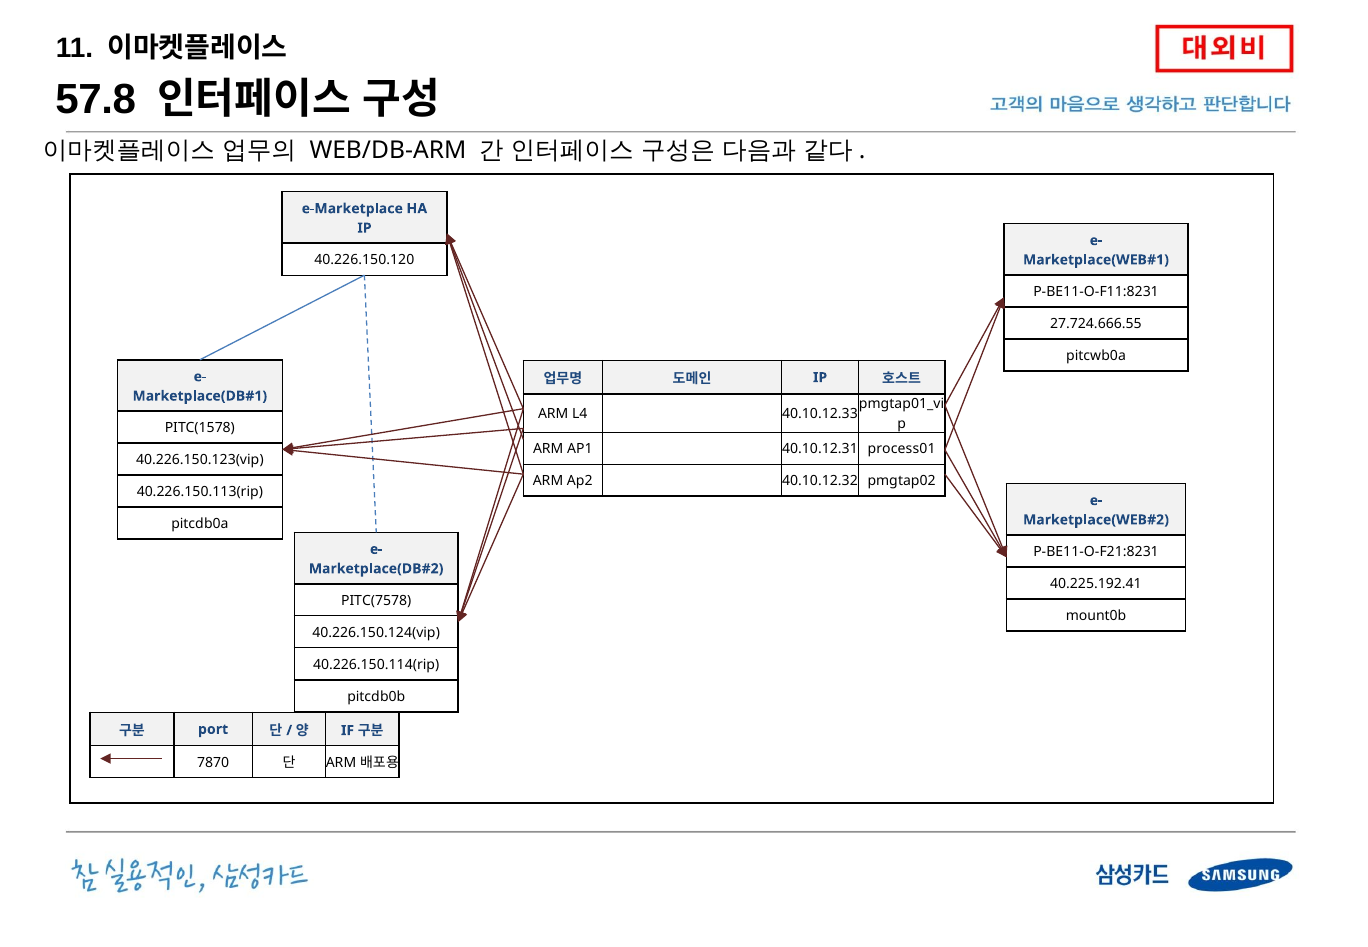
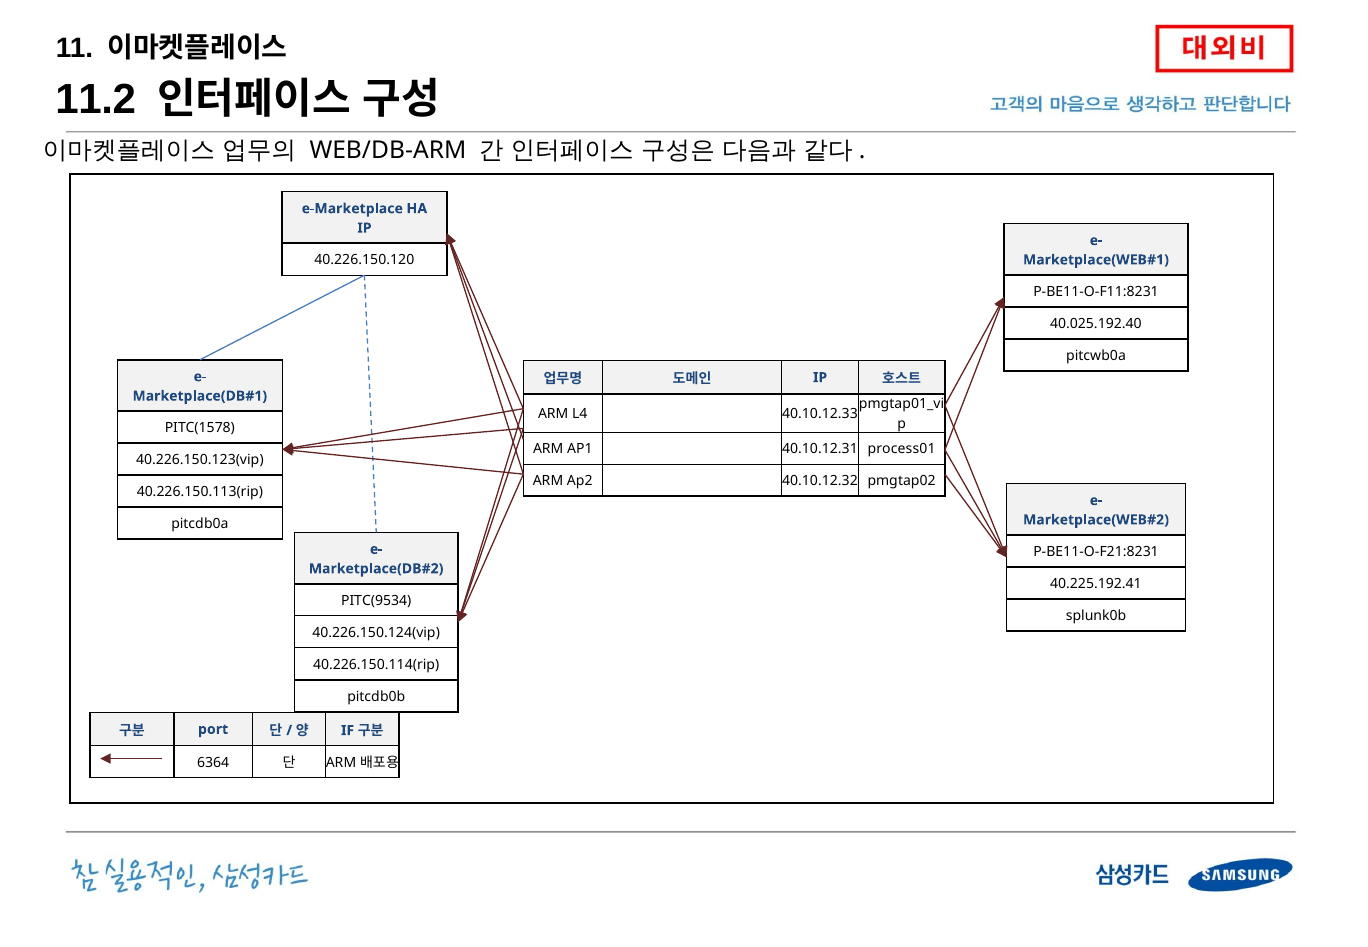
57.8: 57.8 -> 11.2 (96, 99)
27.724.666.55: 27.724.666.55 -> 40.025.192.40 (1096, 324)
PITC(7578: PITC(7578 -> PITC(9534 (376, 601)
mount0b: mount0b -> splunk0b (1096, 616)
7870: 7870 -> 6364 (213, 762)
